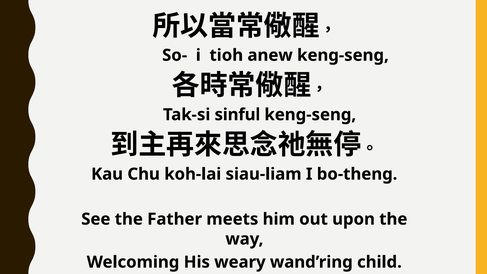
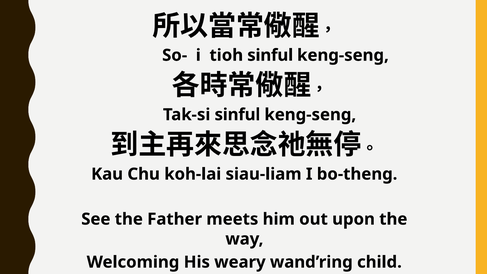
tioh anew: anew -> sinful (270, 55)
